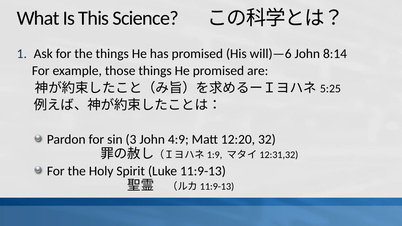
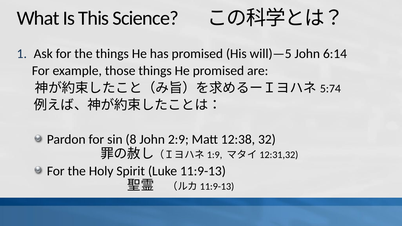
will)—6: will)—6 -> will)—5 (271, 54)
8:14: 8:14 -> 6:14 (335, 54)
5:25: 5:25 -> 5:74 (330, 89)
3: 3 -> 8 (131, 140)
4:9: 4:9 -> 2:9 (178, 140)
12:20: 12:20 -> 12:38 (238, 140)
